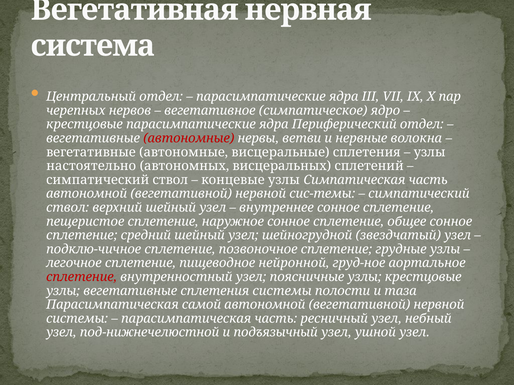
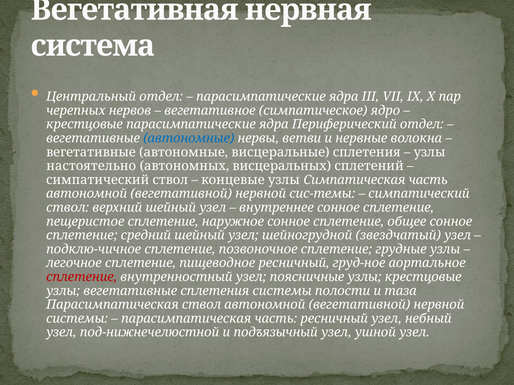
автономные colour: red -> blue (189, 138)
пищеводное нейронной: нейронной -> ресничный (294, 263)
Парасимпатическая самой: самой -> ствол (202, 305)
